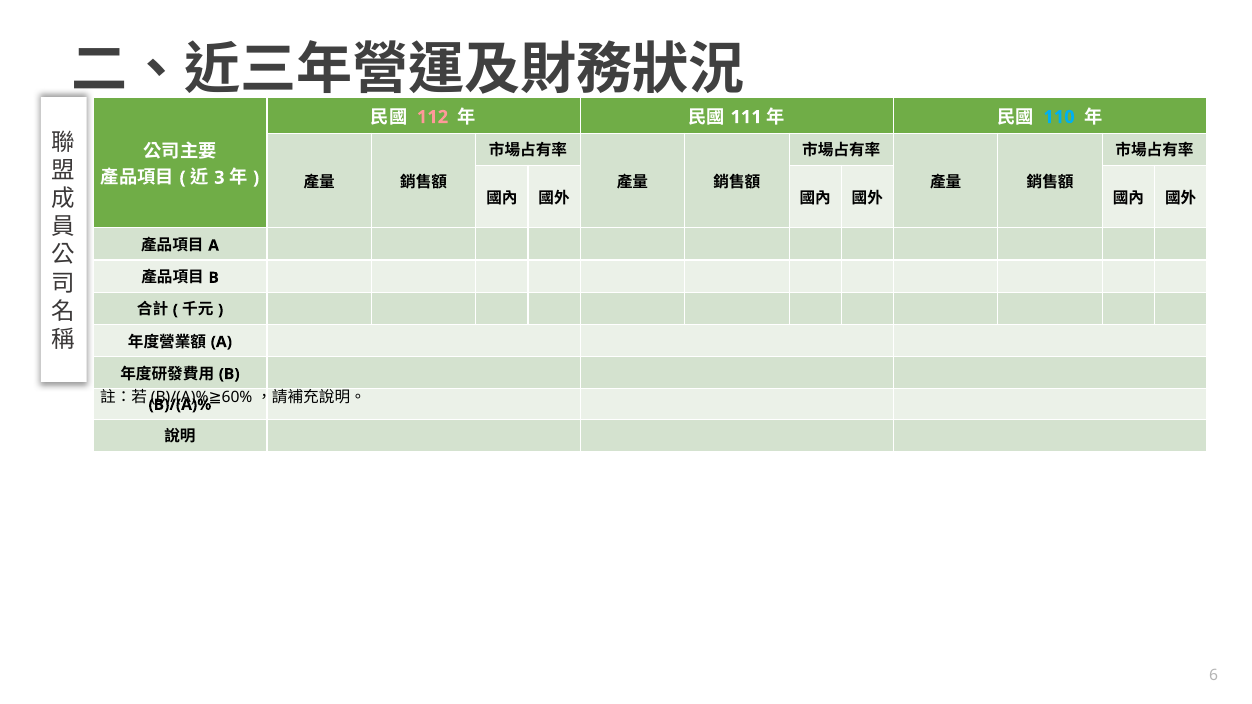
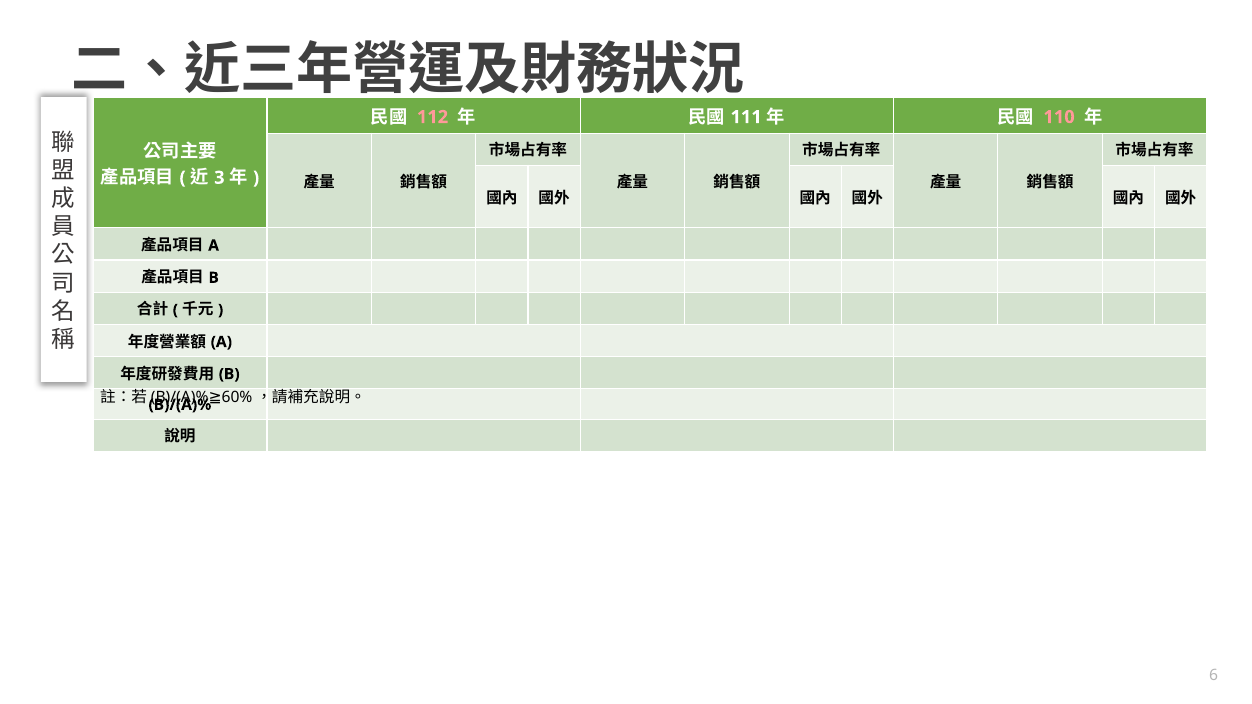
110 colour: light blue -> pink (1059, 117)
